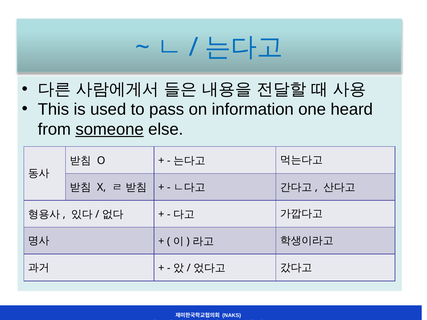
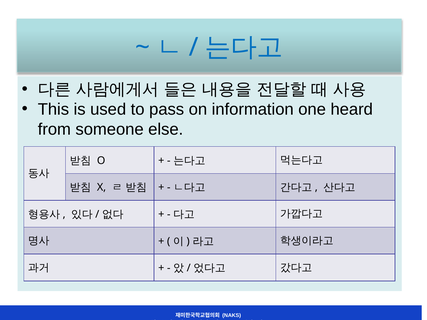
someone underline: present -> none (110, 129)
